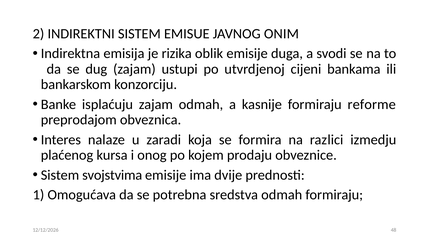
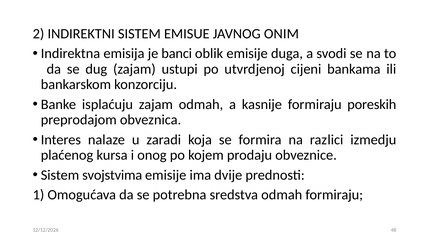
rizika: rizika -> banci (177, 54)
reforme: reforme -> poreskih (372, 104)
